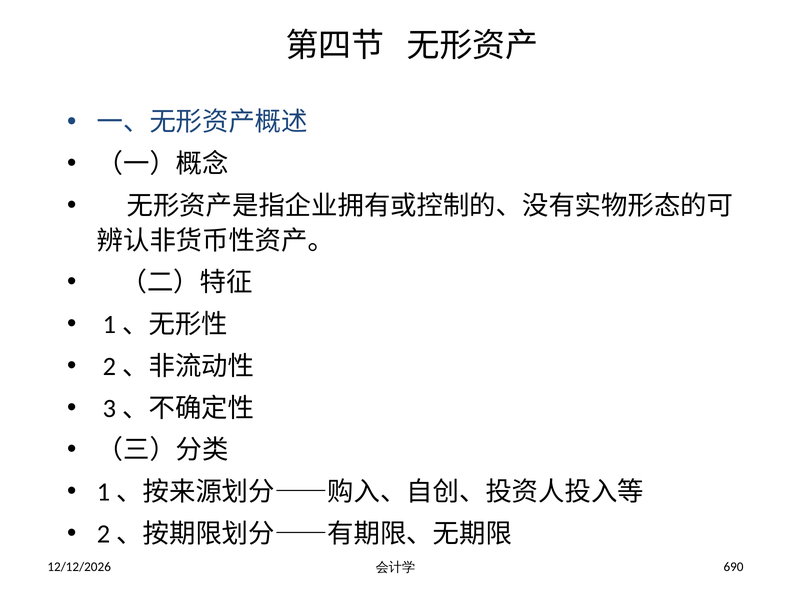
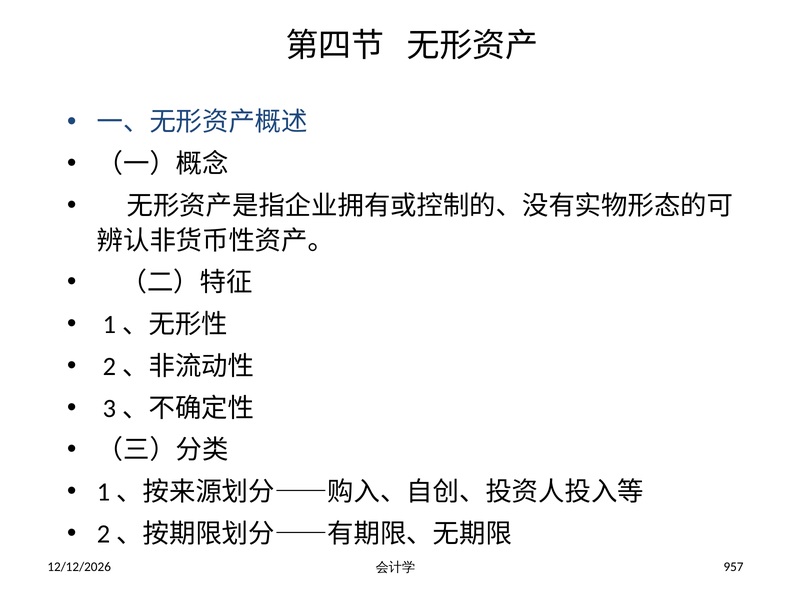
690: 690 -> 957 (734, 566)
